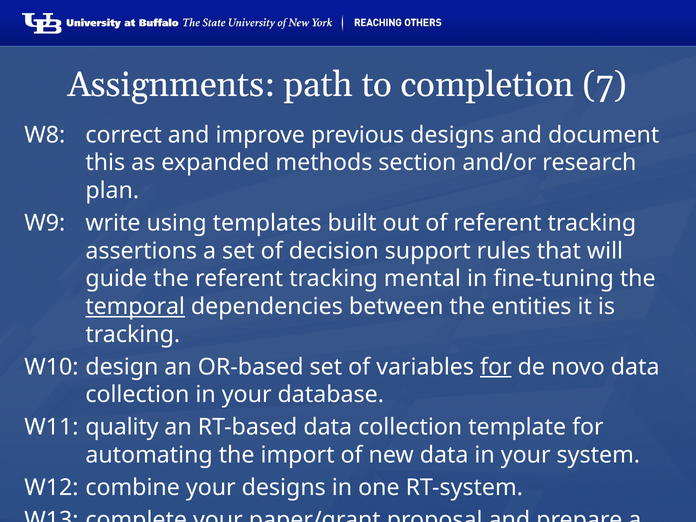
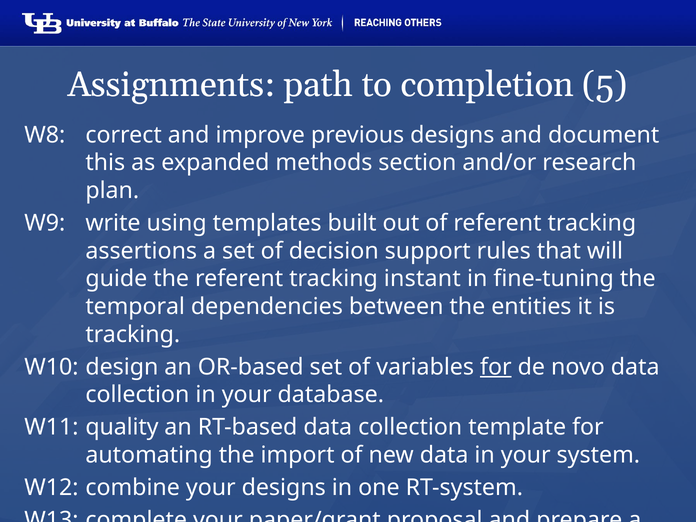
7: 7 -> 5 (605, 85)
mental: mental -> instant (422, 279)
temporal underline: present -> none (135, 307)
